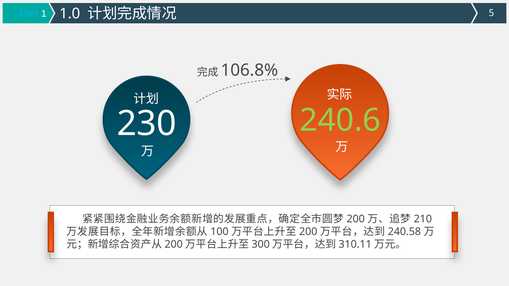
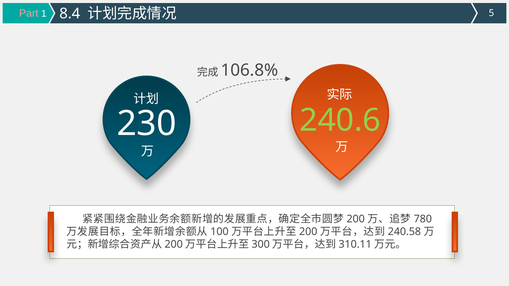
Part colour: light blue -> pink (29, 13)
1.0: 1.0 -> 8.4 (70, 14)
210: 210 -> 780 (423, 219)
